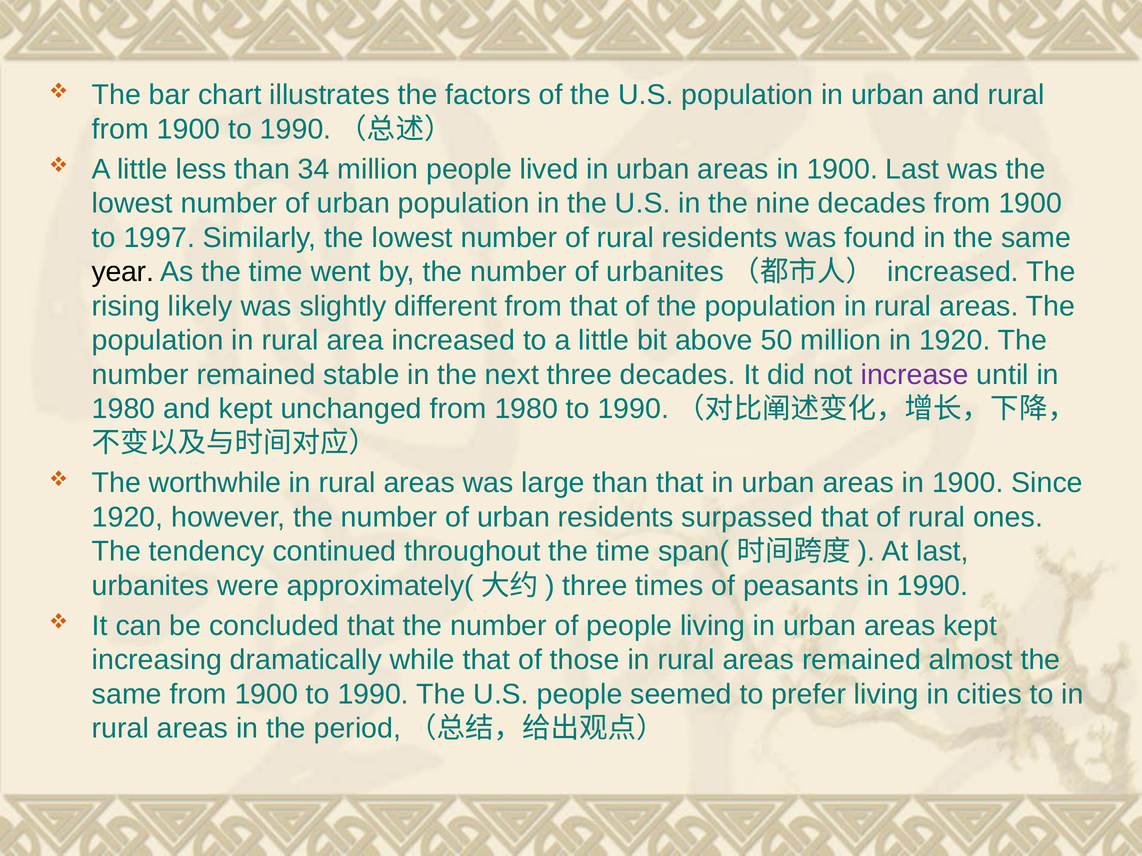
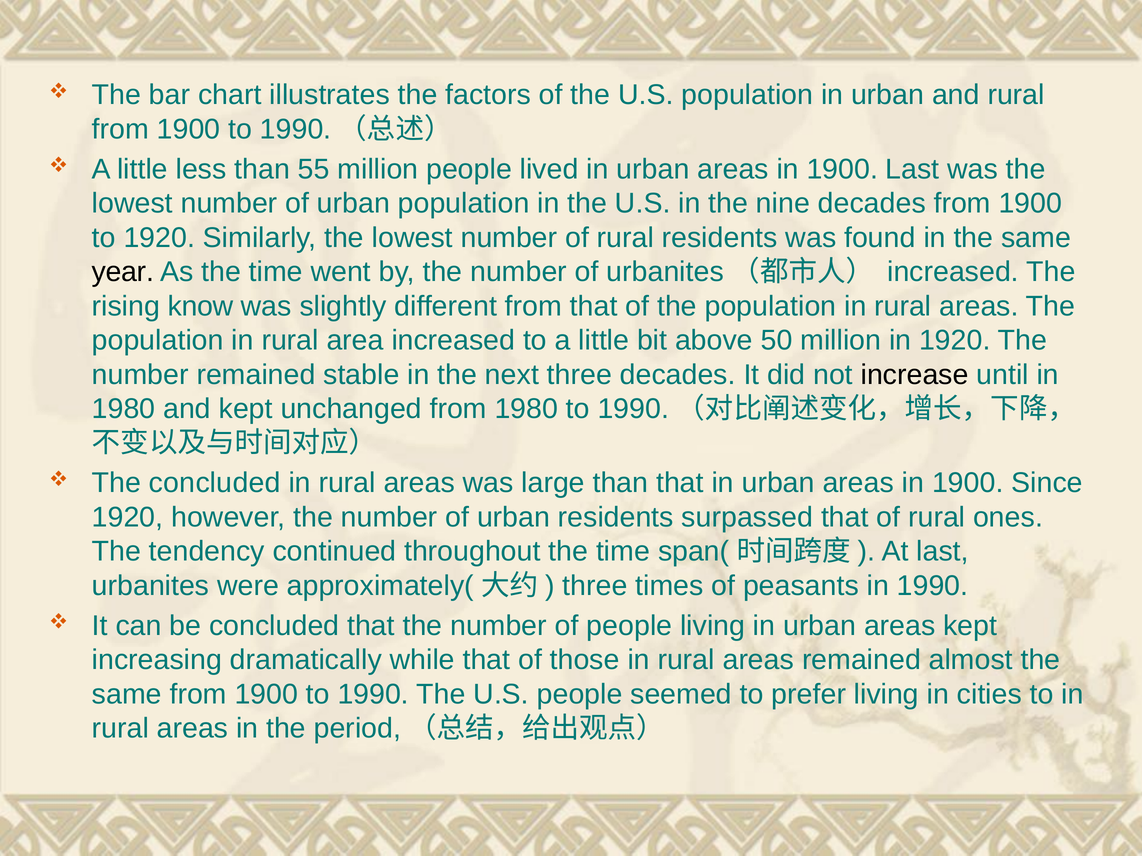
34: 34 -> 55 (314, 169)
to 1997: 1997 -> 1920 (159, 238)
likely: likely -> know (201, 306)
increase colour: purple -> black (915, 375)
The worthwhile: worthwhile -> concluded (215, 483)
